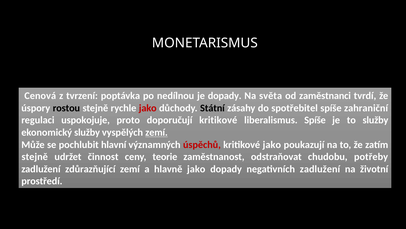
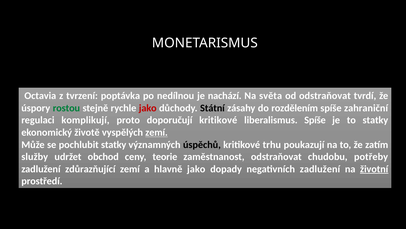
Cenová: Cenová -> Octavia (40, 96)
je dopady: dopady -> nachází (225, 96)
od zaměstnanci: zaměstnanci -> odstraňovat (325, 96)
rostou colour: black -> green (66, 108)
spotřebitel: spotřebitel -> rozdělením (295, 108)
uspokojuje: uspokojuje -> komplikují (85, 120)
to služby: služby -> statky (375, 120)
ekonomický služby: služby -> životě (87, 132)
pochlubit hlavní: hlavní -> statky (114, 144)
úspěchů colour: red -> black (202, 144)
kritikové jako: jako -> trhu (272, 144)
stejně: stejně -> služby (35, 156)
činnost: činnost -> obchod (103, 156)
životní underline: none -> present (374, 169)
